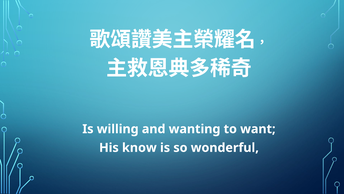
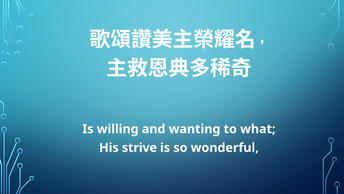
want: want -> what (258, 129)
know: know -> strive (139, 147)
